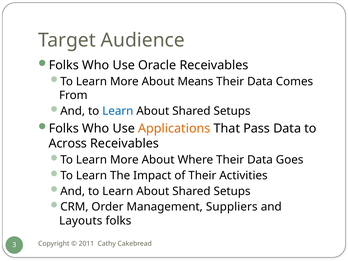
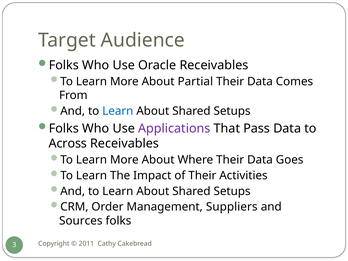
Means: Means -> Partial (195, 81)
Applications colour: orange -> purple (174, 128)
Layouts: Layouts -> Sources (81, 221)
